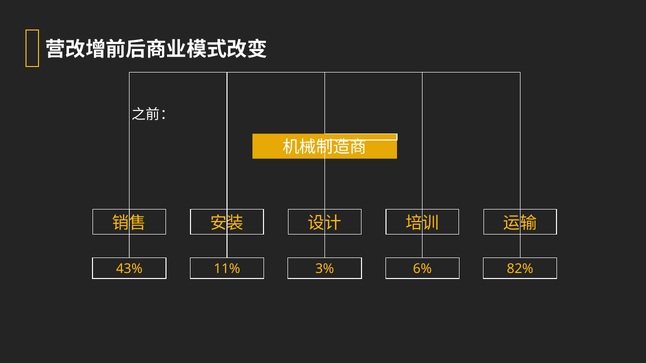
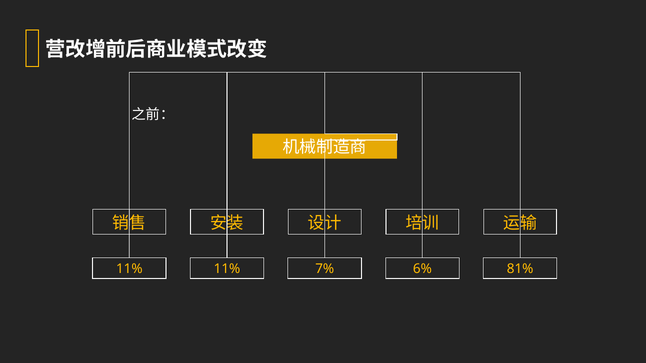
43%: 43% -> 11% (129, 269)
3%: 3% -> 7% (325, 269)
82%: 82% -> 81% (520, 269)
